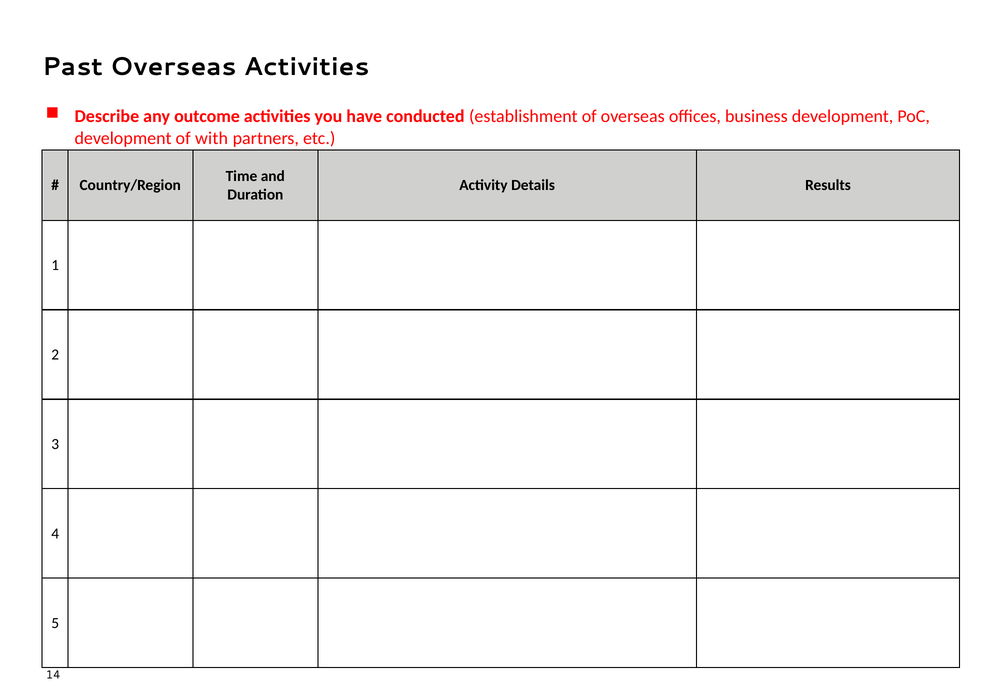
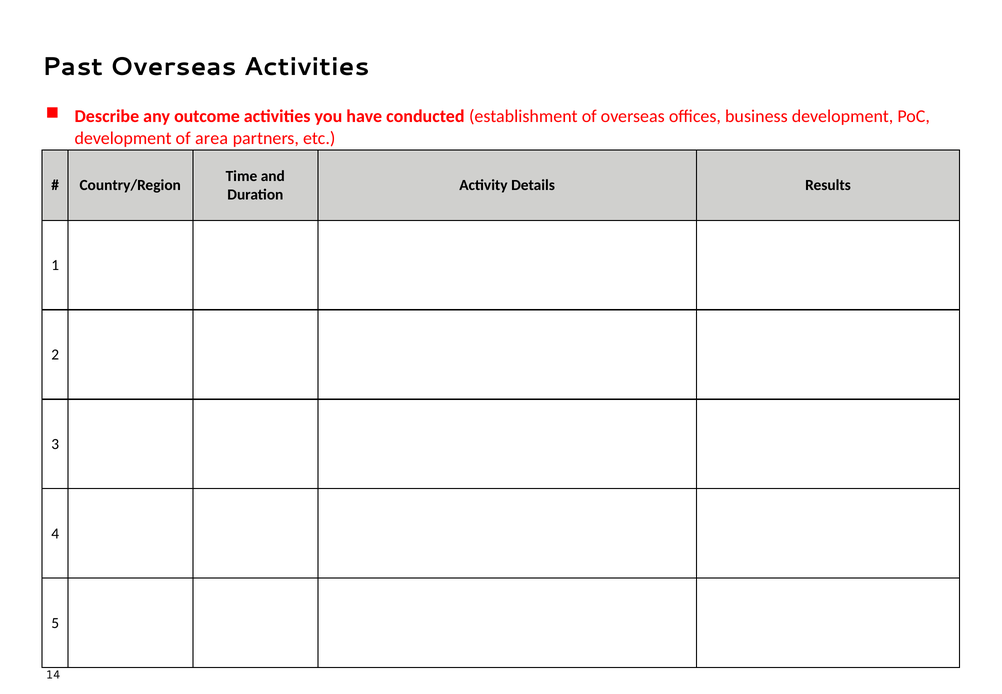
with: with -> area (212, 138)
